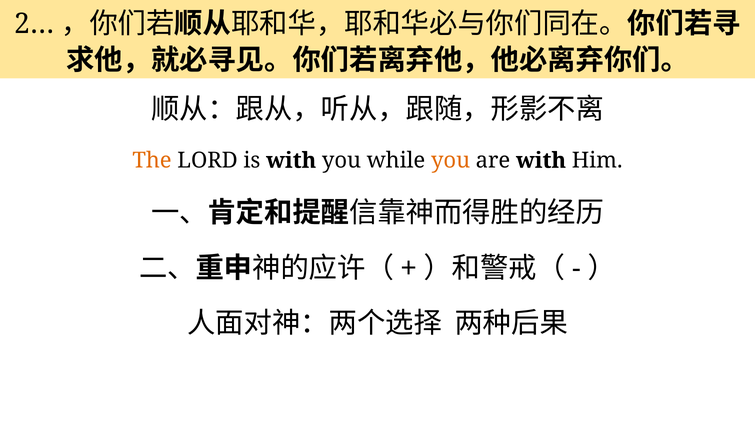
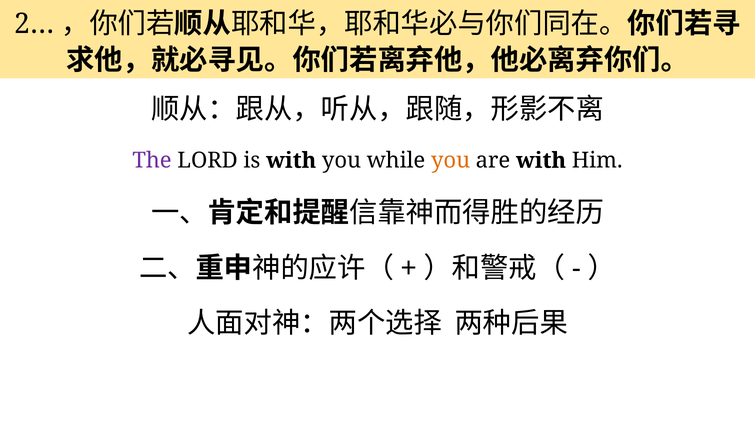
The colour: orange -> purple (152, 160)
